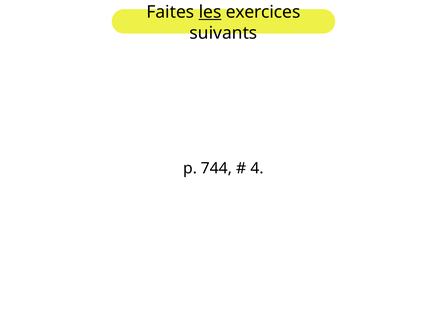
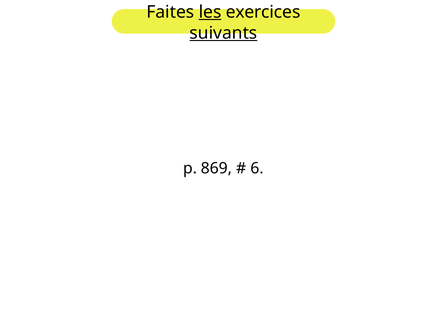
suivants underline: none -> present (223, 33)
744: 744 -> 869 (217, 169)
4: 4 -> 6 (257, 169)
